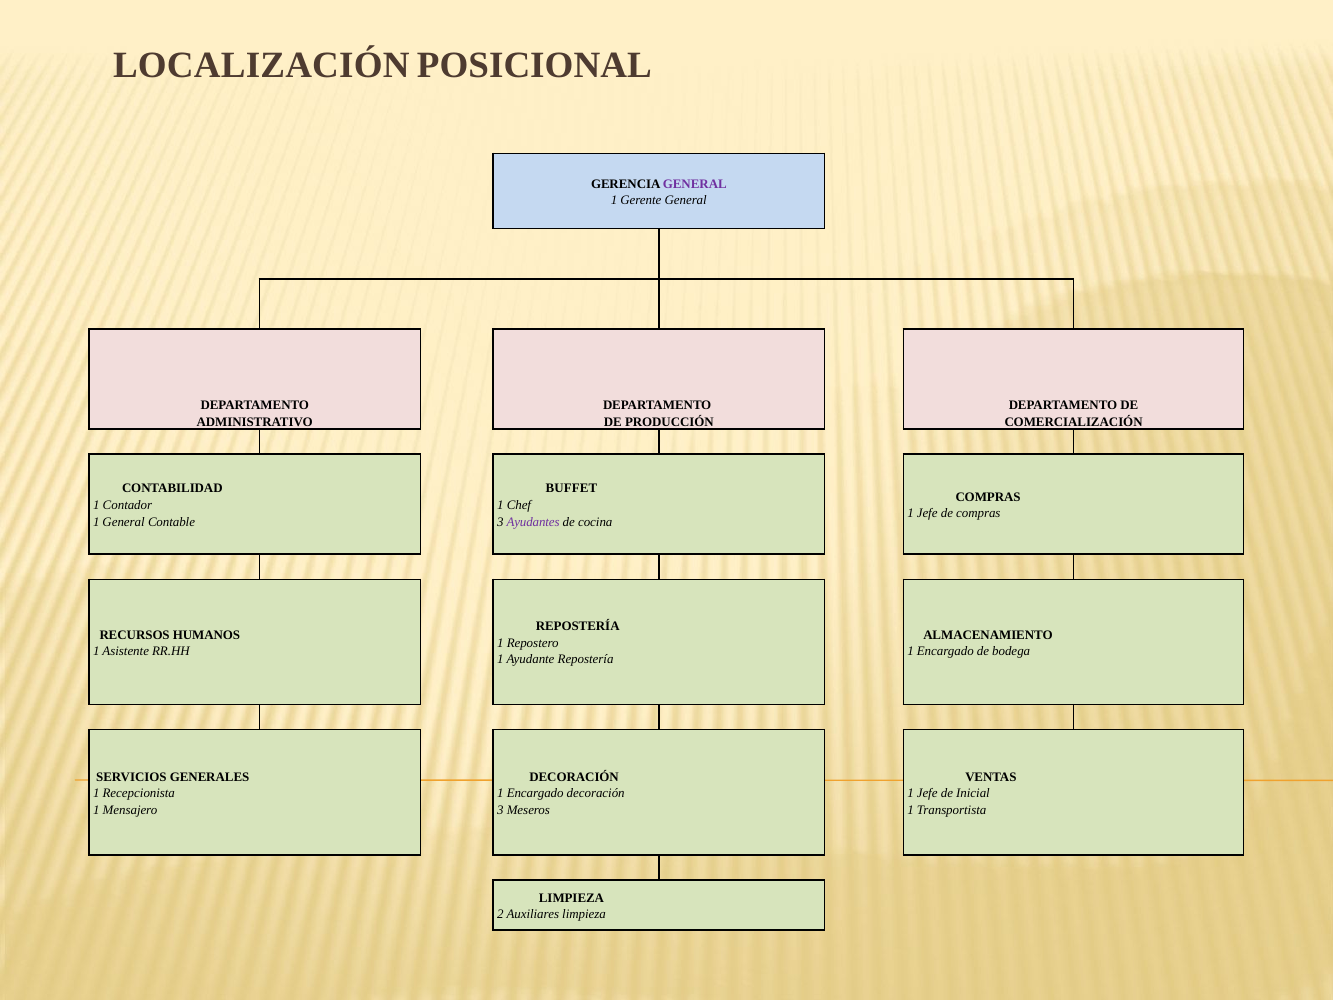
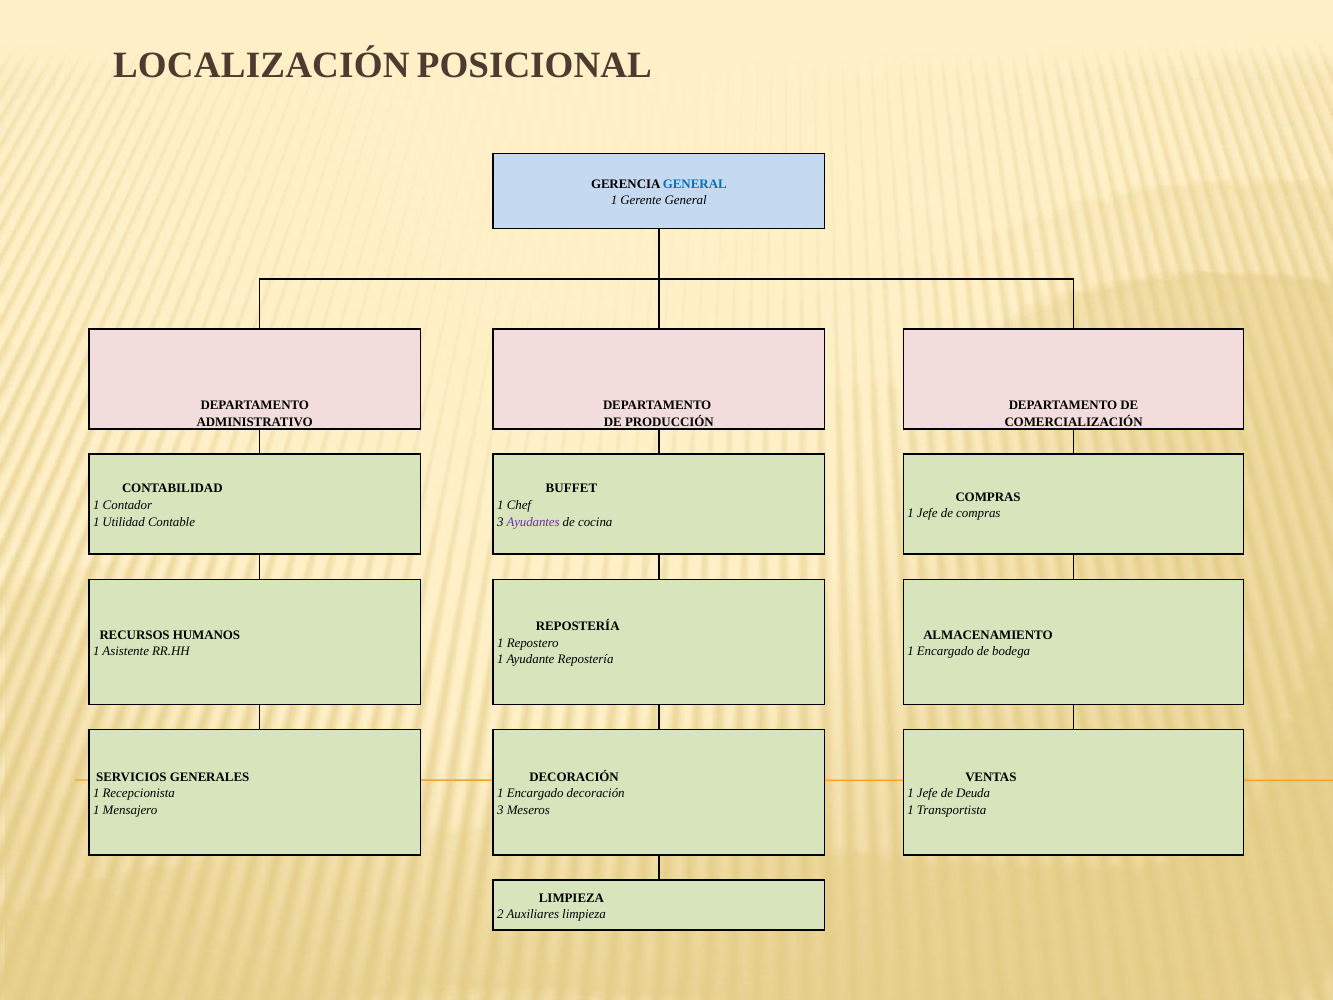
GENERAL colour: purple -> blue (695, 184)
1 General: General -> Utilidad (124, 522)
Inicial: Inicial -> Deuda (973, 793)
